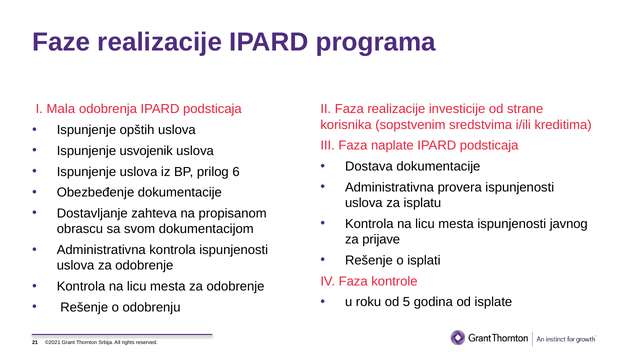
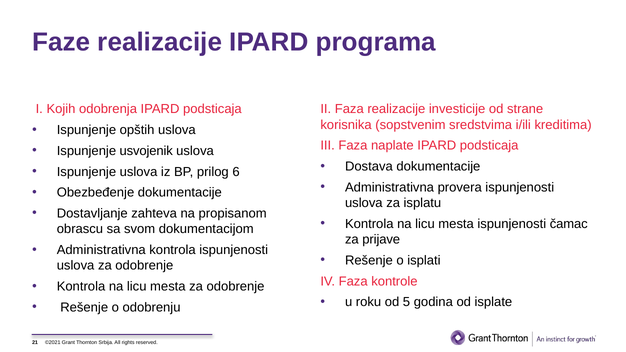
Mala: Mala -> Kojih (61, 109)
javnog: javnog -> čamac (569, 224)
